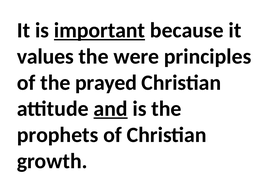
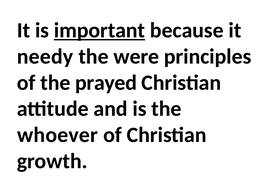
values: values -> needy (45, 56)
and underline: present -> none (111, 109)
prophets: prophets -> whoever (57, 135)
